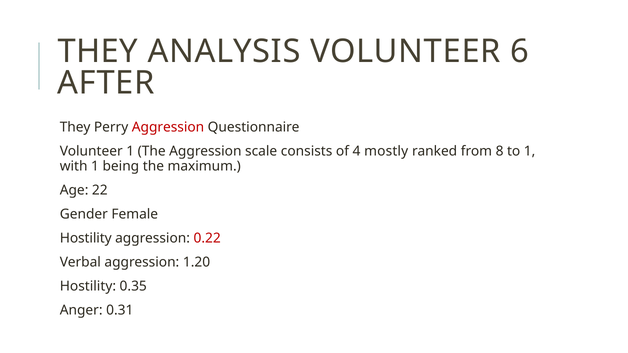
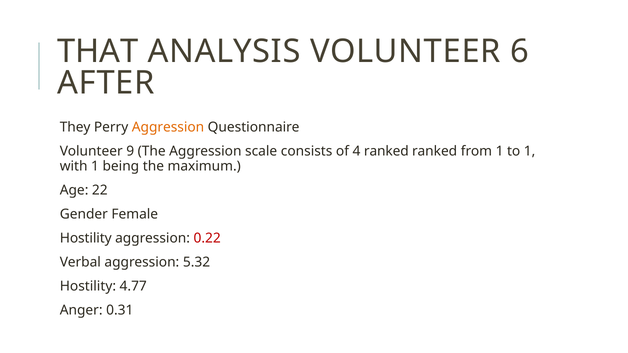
THEY: THEY -> THAT (98, 52)
Aggression colour: red -> orange (168, 127)
Volunteer 1: 1 -> 9 (130, 151)
4 mostly: mostly -> ranked (386, 151)
from 8: 8 -> 1 (500, 151)
1.20: 1.20 -> 5.32 (197, 262)
0.35: 0.35 -> 4.77 (133, 286)
